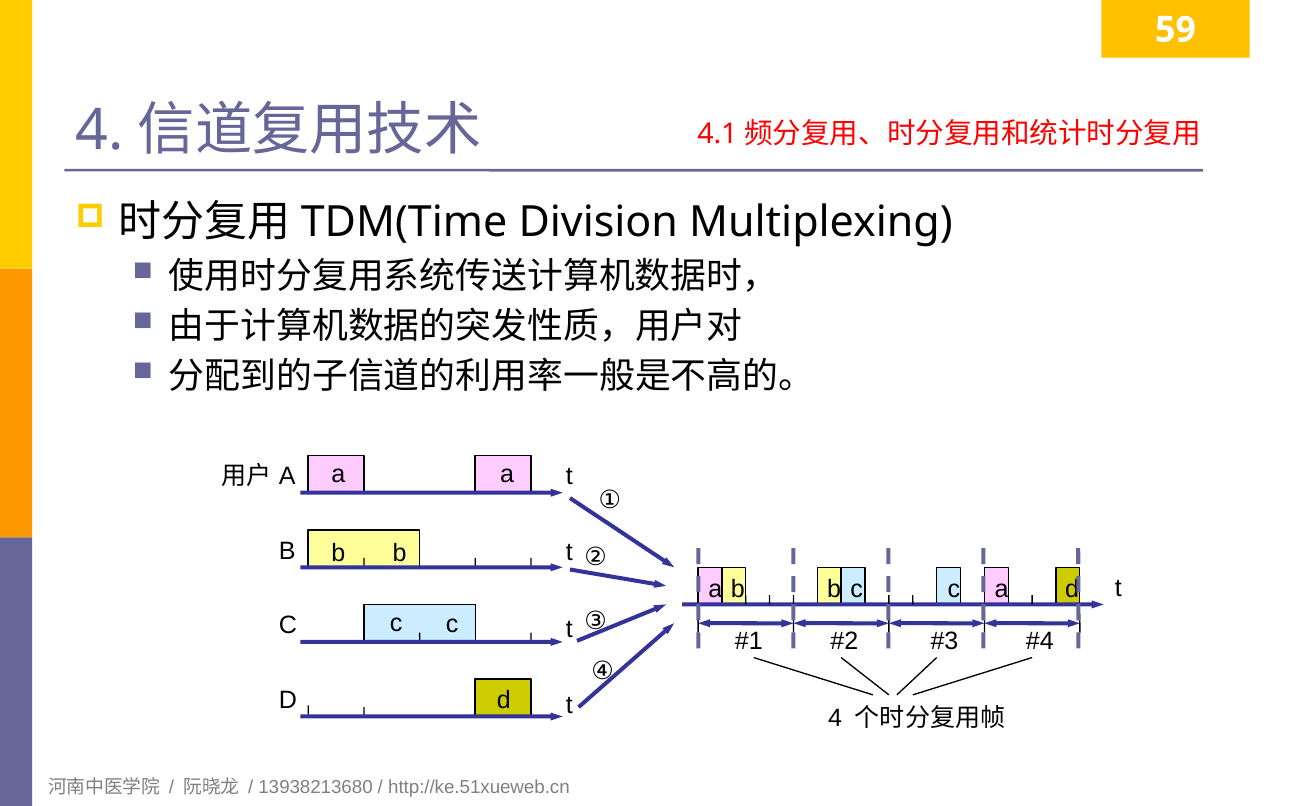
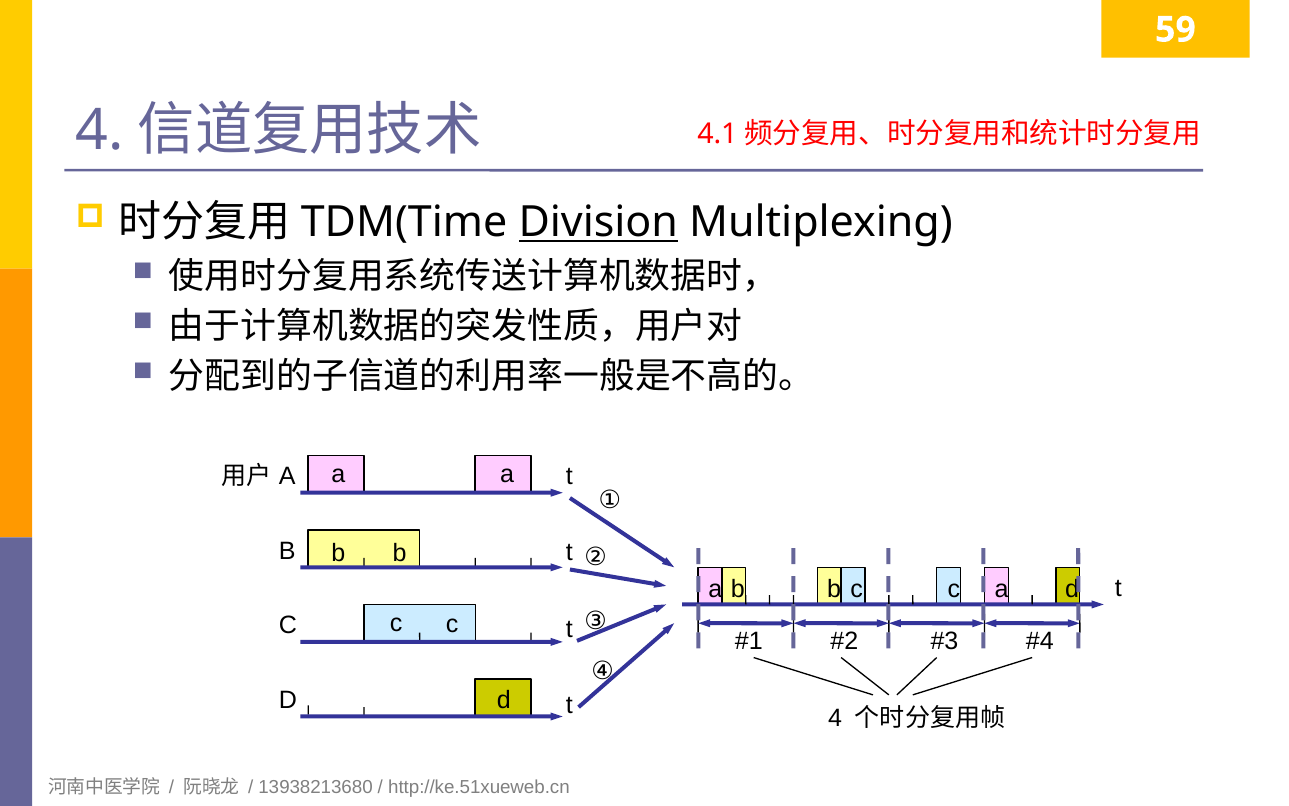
Division underline: none -> present (598, 223)
